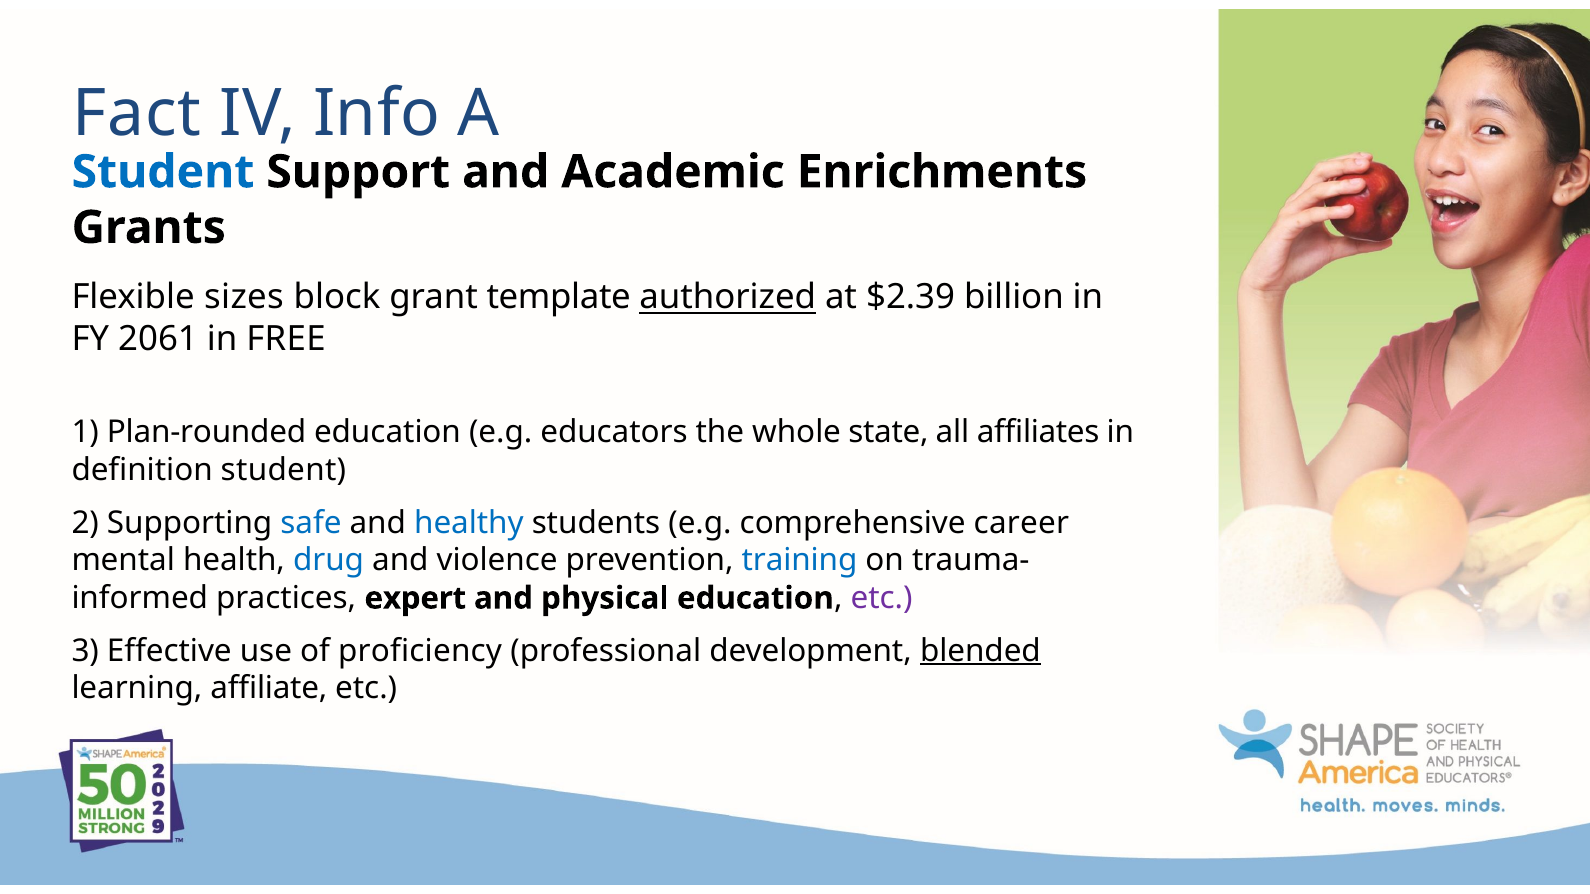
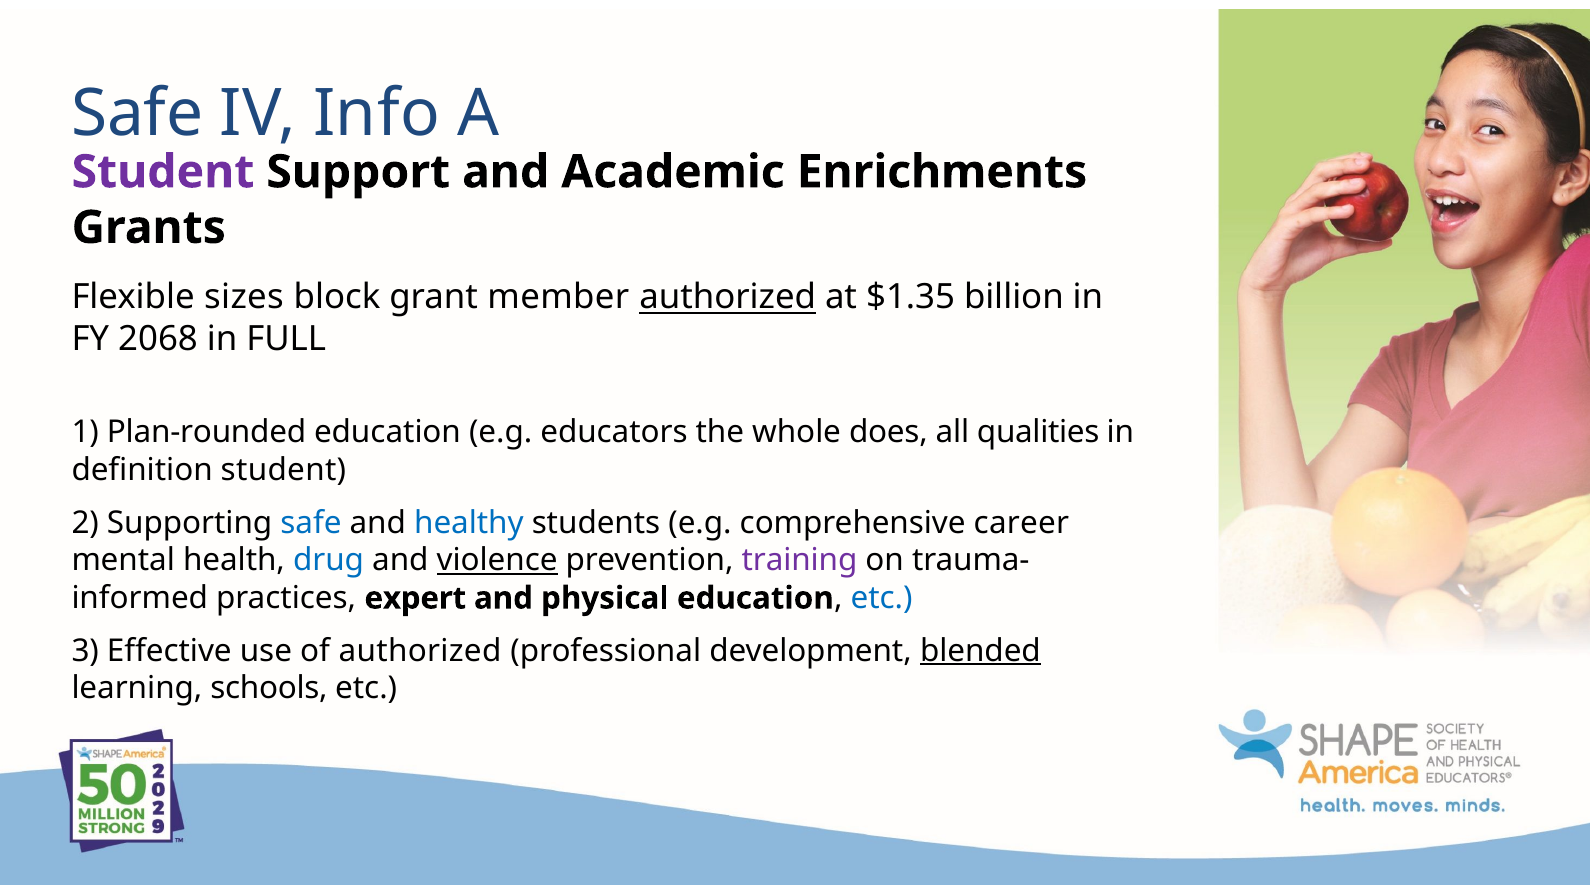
Fact: Fact -> Safe (137, 114)
Student colour: blue -> purple (163, 172)
template: template -> member (558, 298)
$2.39: $2.39 -> $1.35 (911, 298)
2061: 2061 -> 2068 (158, 339)
FREE: FREE -> FULL (286, 339)
state: state -> does (888, 433)
affiliates: affiliates -> qualities (1038, 433)
violence underline: none -> present (497, 561)
training colour: blue -> purple (800, 561)
etc colour: purple -> blue (882, 598)
of proficiency: proficiency -> authorized (420, 651)
affiliate: affiliate -> schools (269, 689)
